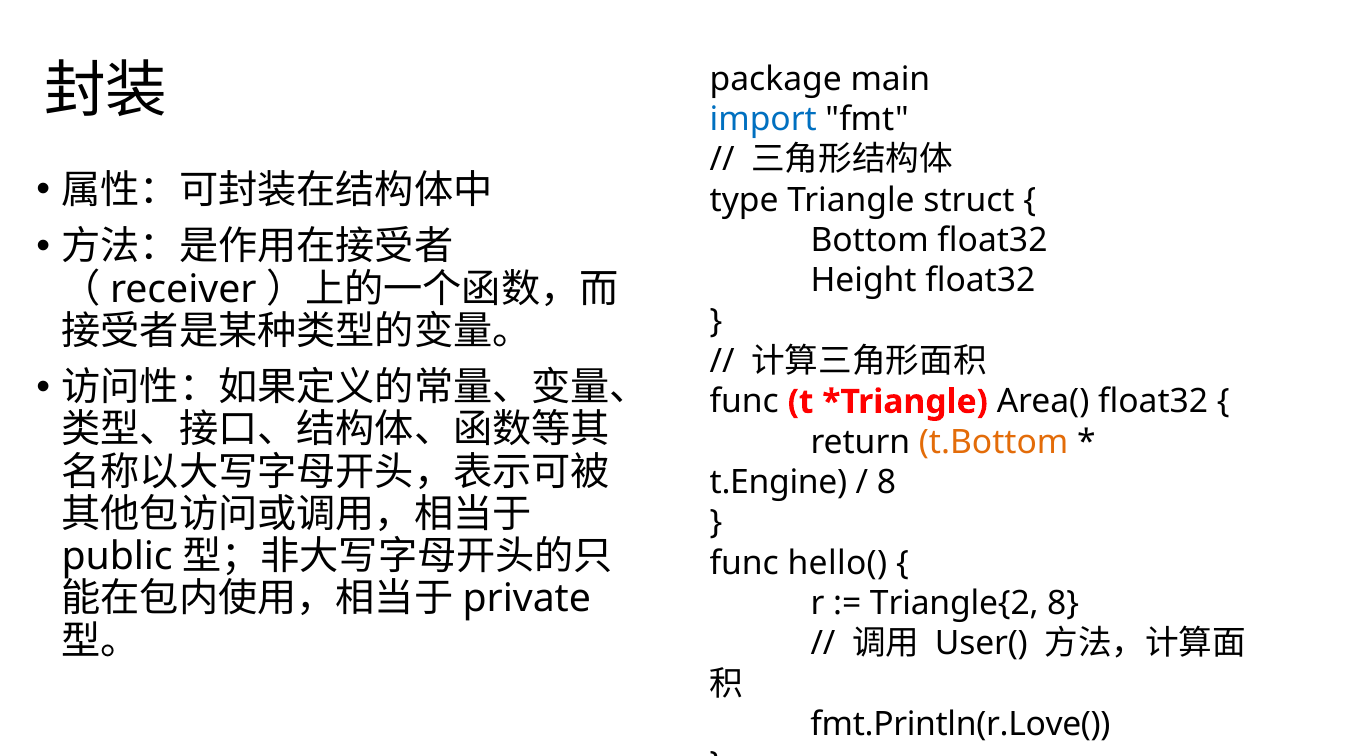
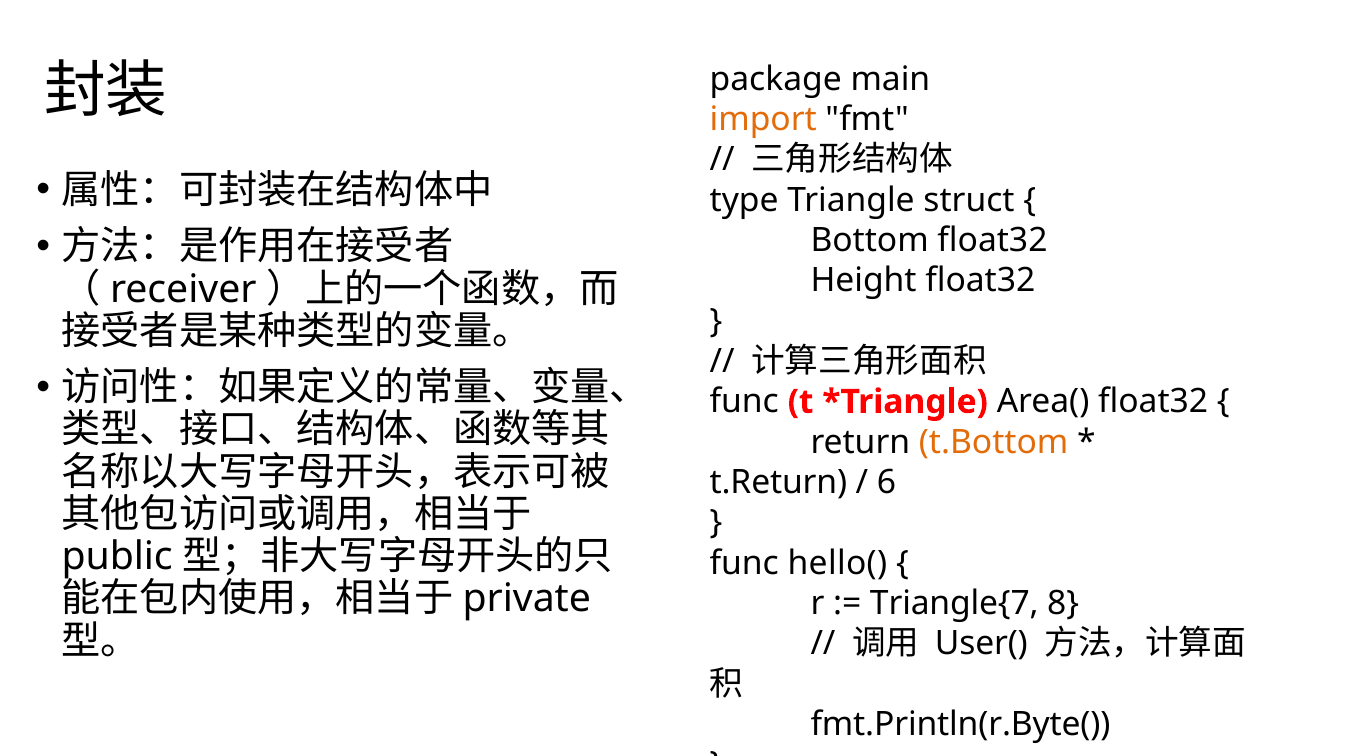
import colour: blue -> orange (763, 120)
t.Engine: t.Engine -> t.Return (778, 483)
8: 8 -> 6 (887, 483)
Triangle{2: Triangle{2 -> Triangle{7 (954, 604)
fmt.Println(r.Love(: fmt.Println(r.Love( -> fmt.Println(r.Byte( (960, 725)
